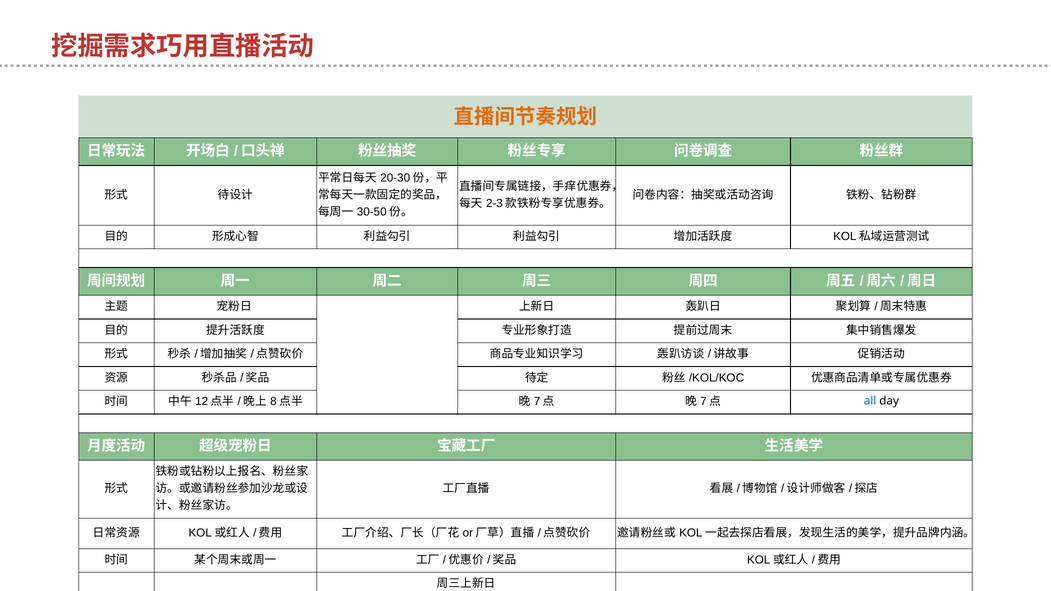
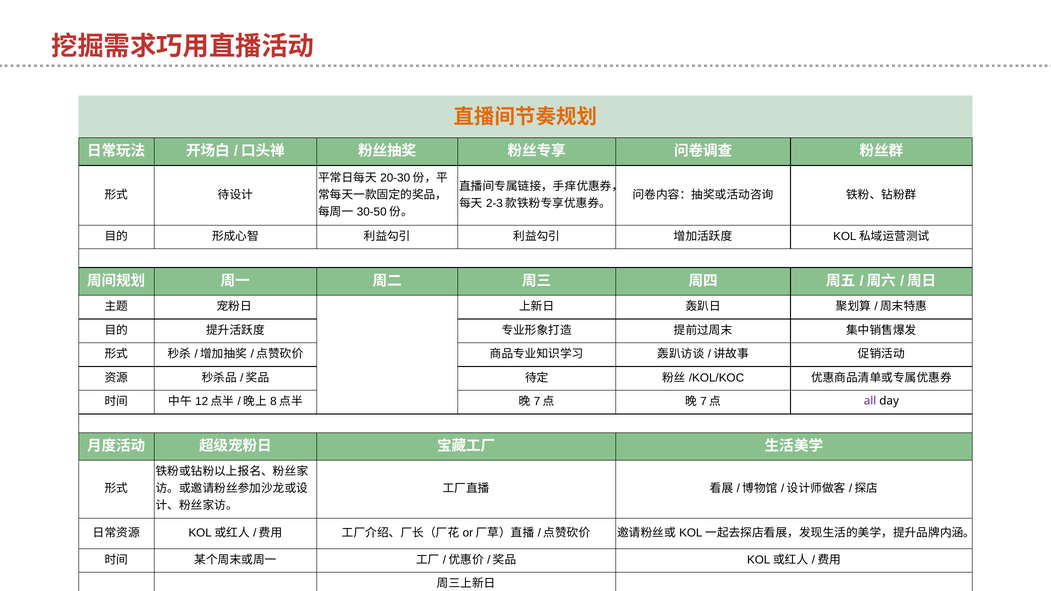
all colour: blue -> purple (870, 401)
